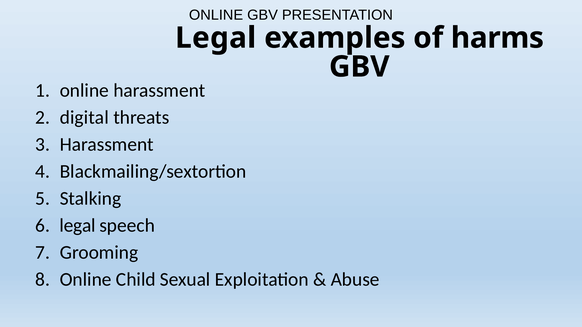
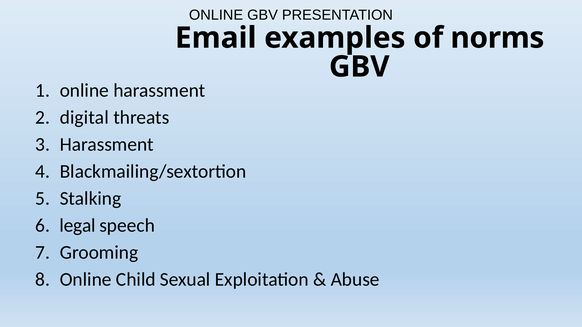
Legal: Legal -> Email (216, 38)
harms: harms -> norms (497, 38)
